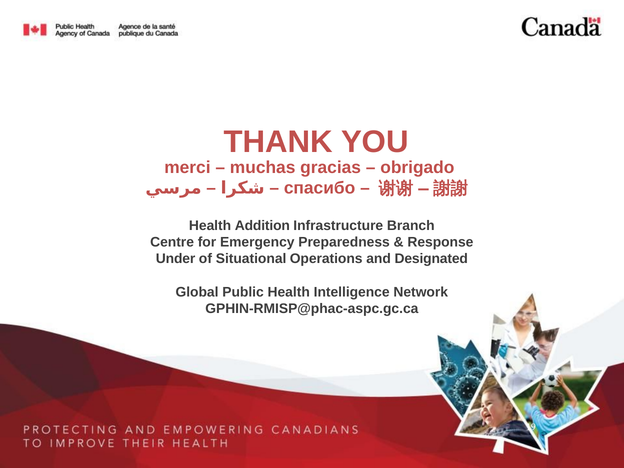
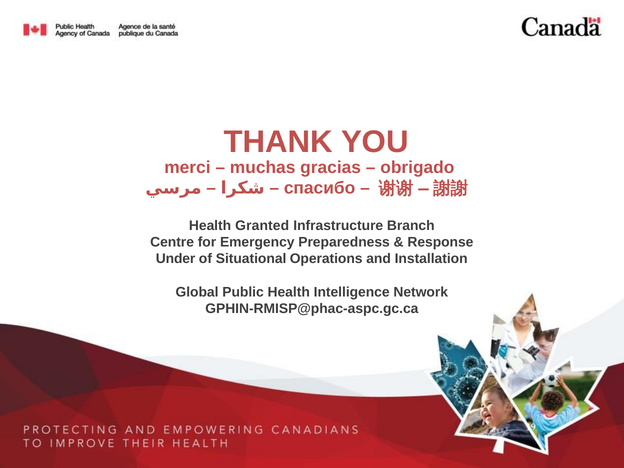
Addition: Addition -> Granted (262, 226)
Designated: Designated -> Installation (431, 259)
